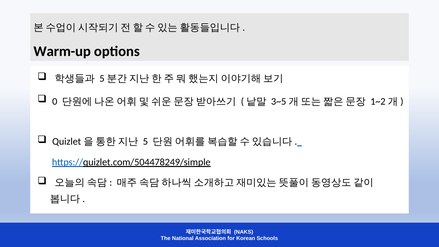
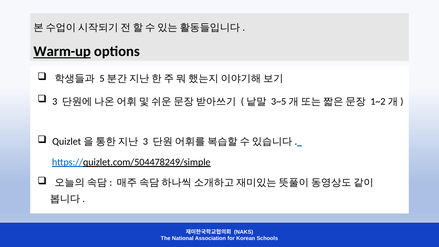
Warm-up underline: none -> present (62, 51)
0: 0 -> 3 (55, 101)
5: 5 -> 3 (145, 141)
